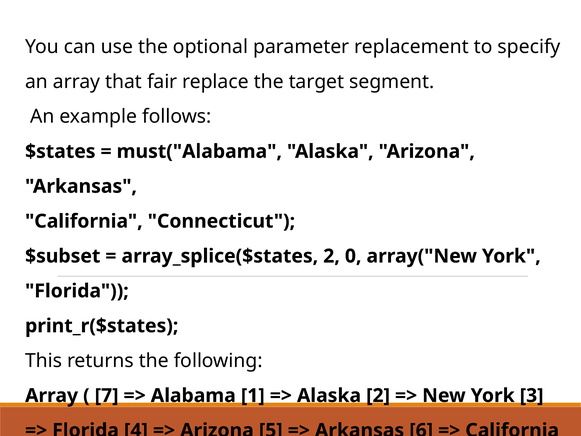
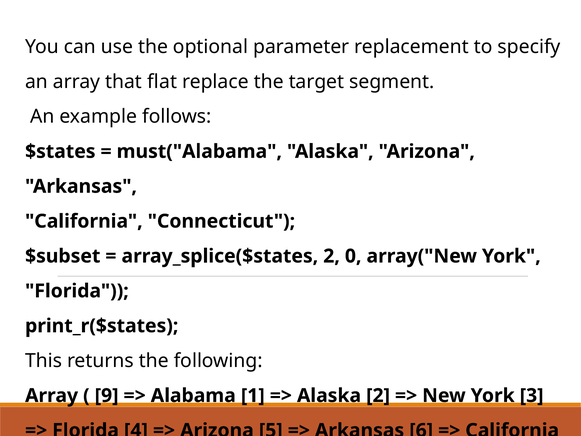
fair: fair -> flat (162, 82)
7: 7 -> 9 (107, 395)
